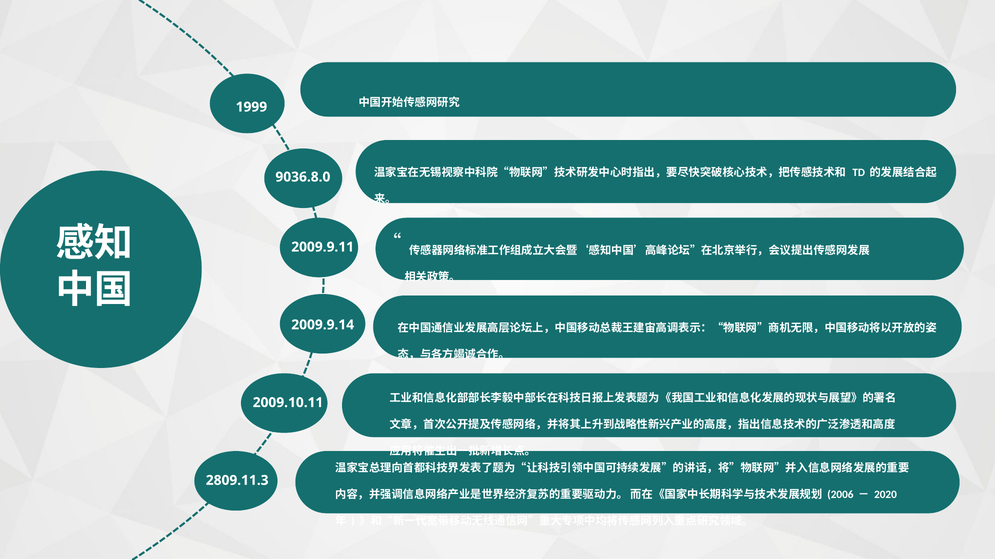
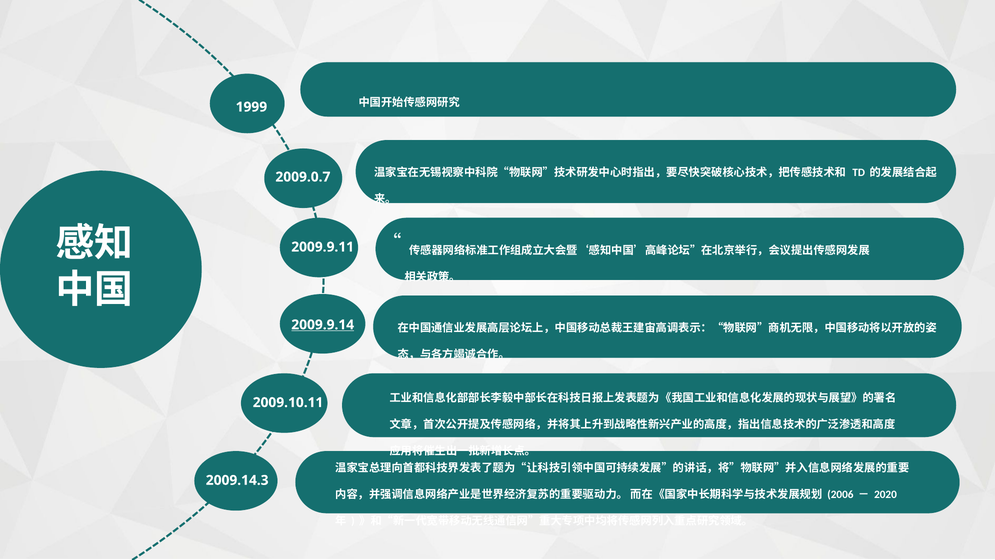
9036.8.0: 9036.8.0 -> 2009.0.7 (303, 177)
2009.9.14 underline: none -> present (323, 325)
2809.11.3: 2809.11.3 -> 2009.14.3 (237, 480)
